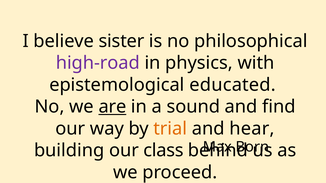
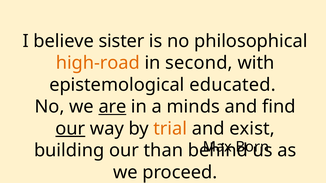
high-road colour: purple -> orange (98, 63)
physics: physics -> second (199, 63)
sound: sound -> minds (193, 107)
our underline: none -> present (70, 129)
hear: hear -> exist (252, 129)
class: class -> than (163, 151)
